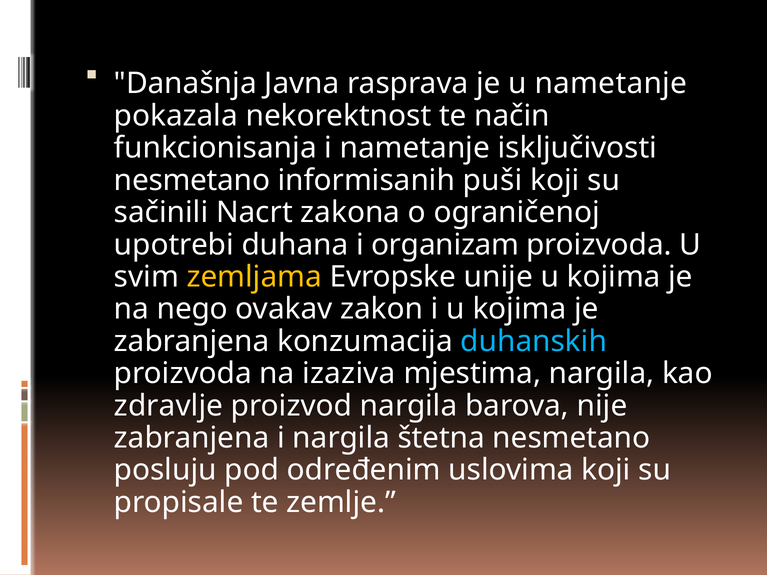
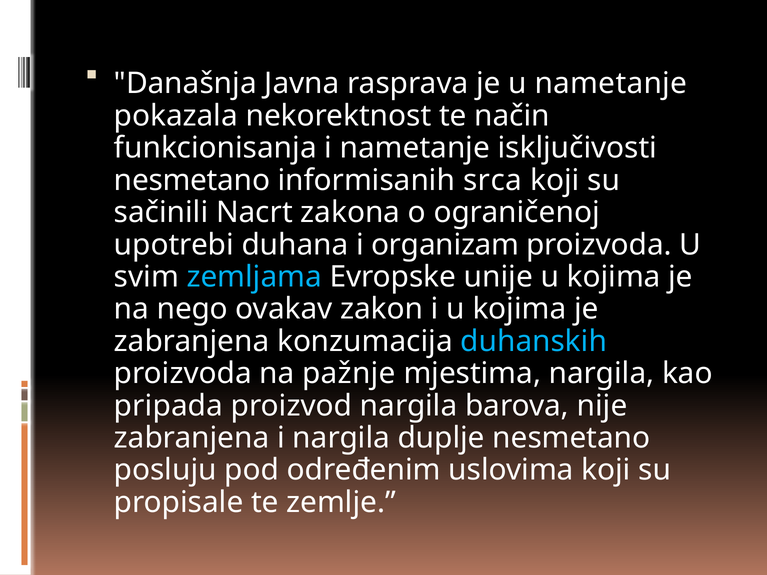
puši: puši -> srca (493, 180)
zemljama colour: yellow -> light blue (254, 277)
izaziva: izaziva -> pažnje (349, 374)
zdravlje: zdravlje -> pripada (169, 406)
štetna: štetna -> duplje (441, 438)
